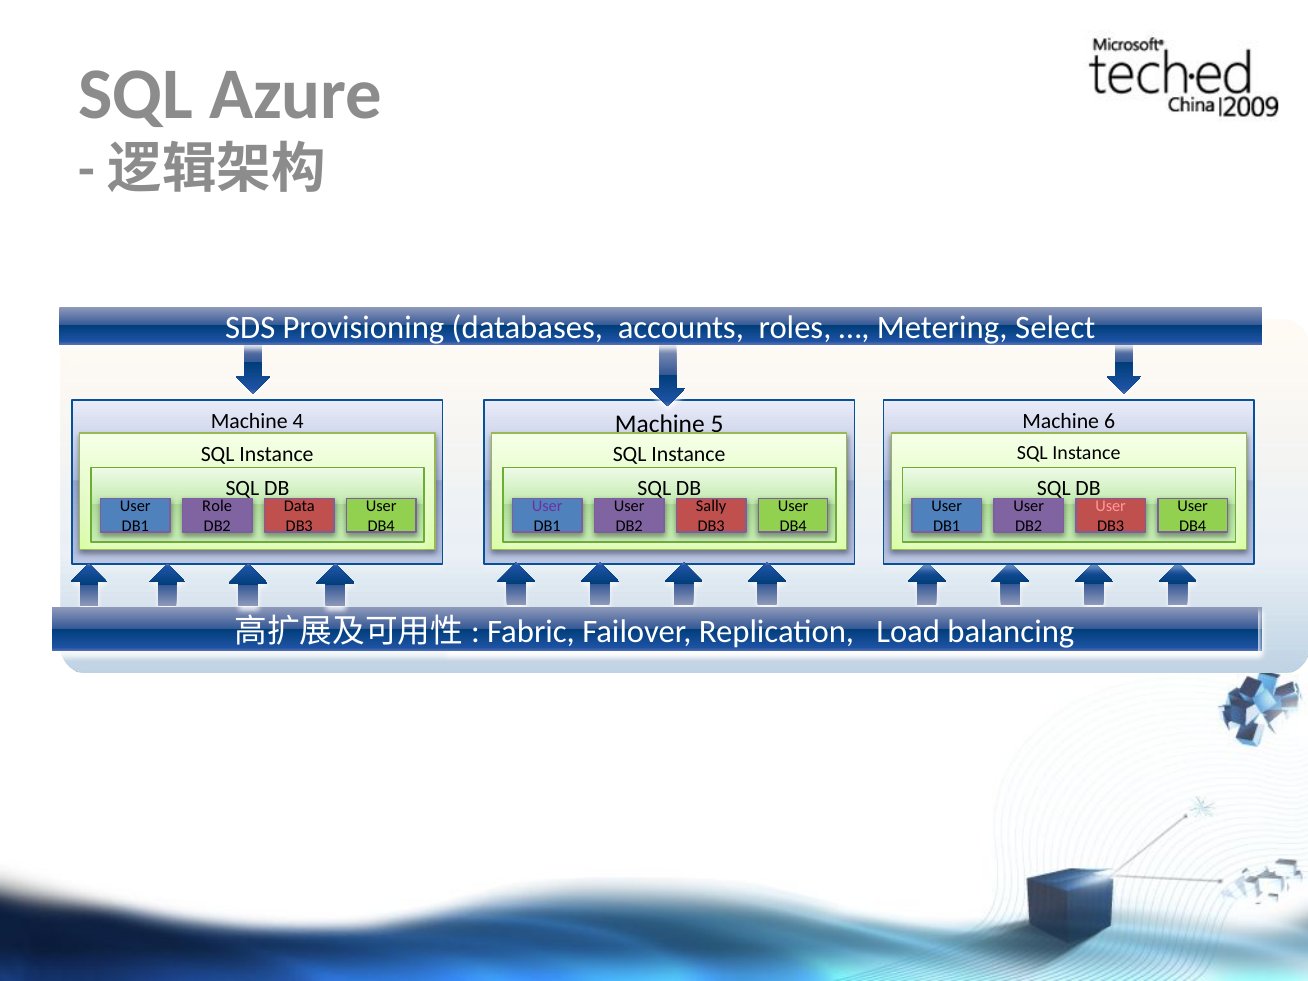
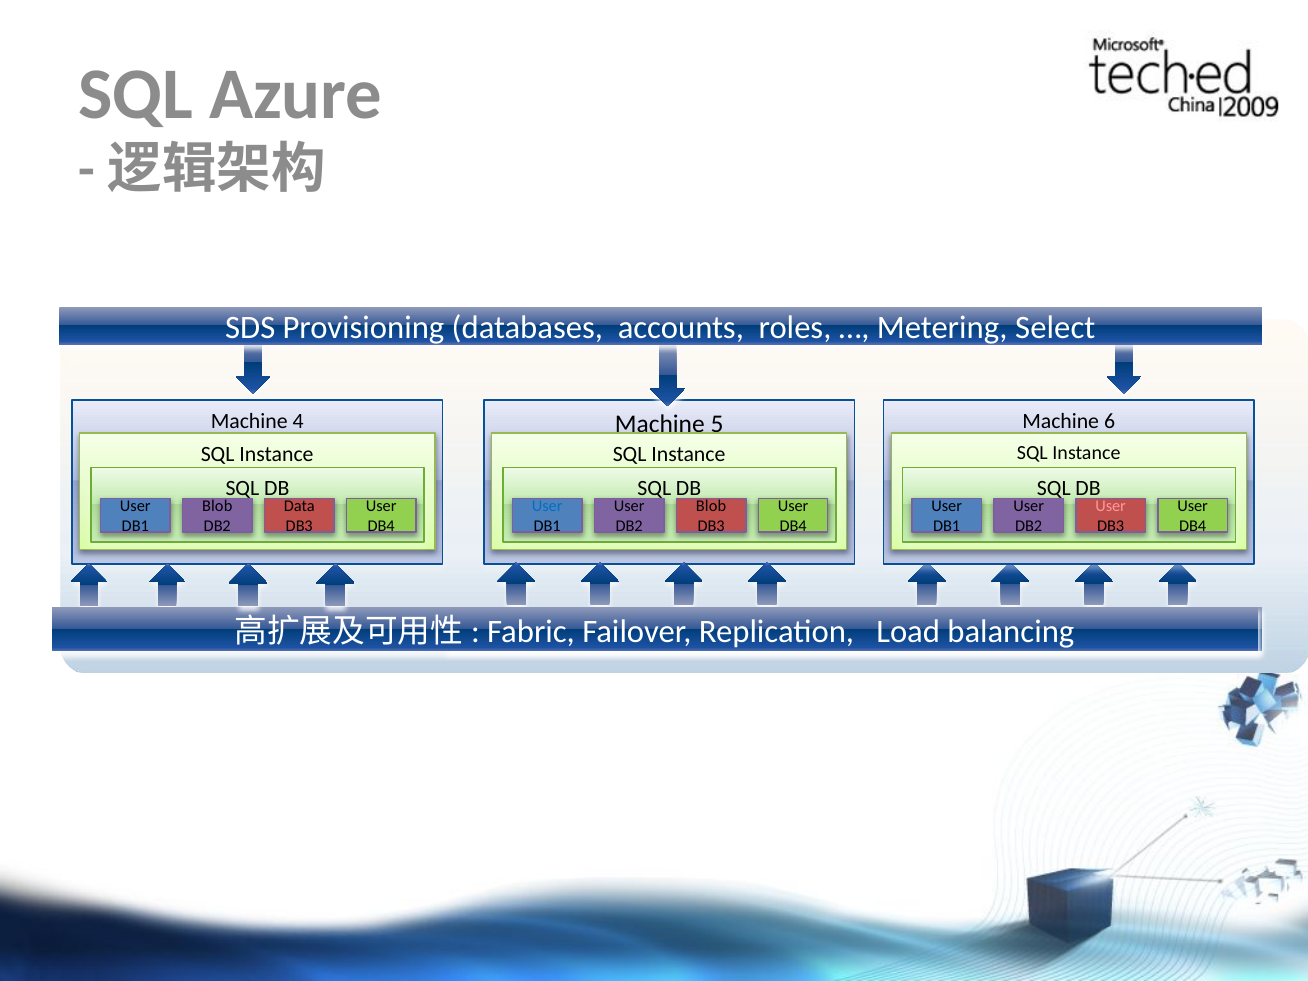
Role: Role -> Blob (217, 506)
User colour: purple -> blue (547, 506)
Sally: Sally -> Blob (711, 506)
